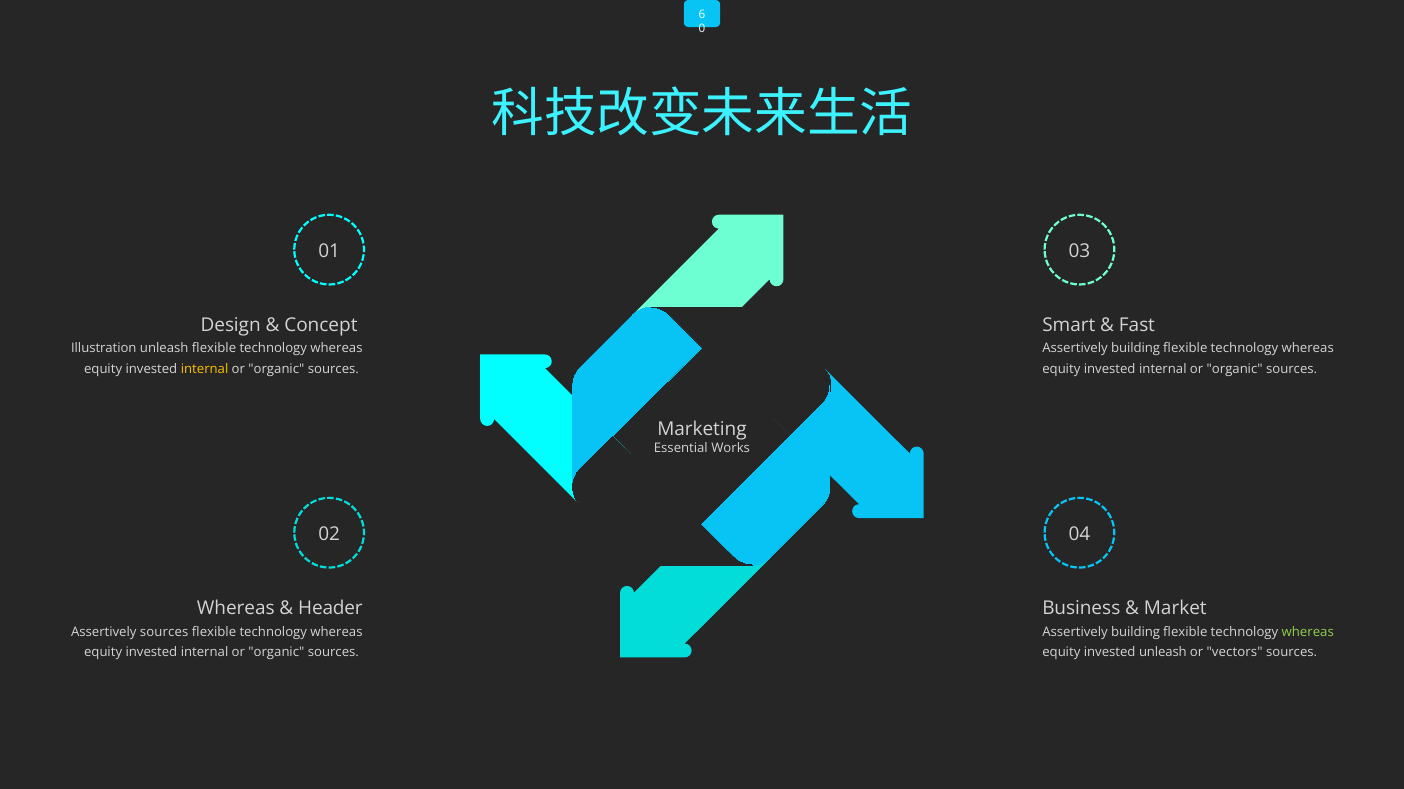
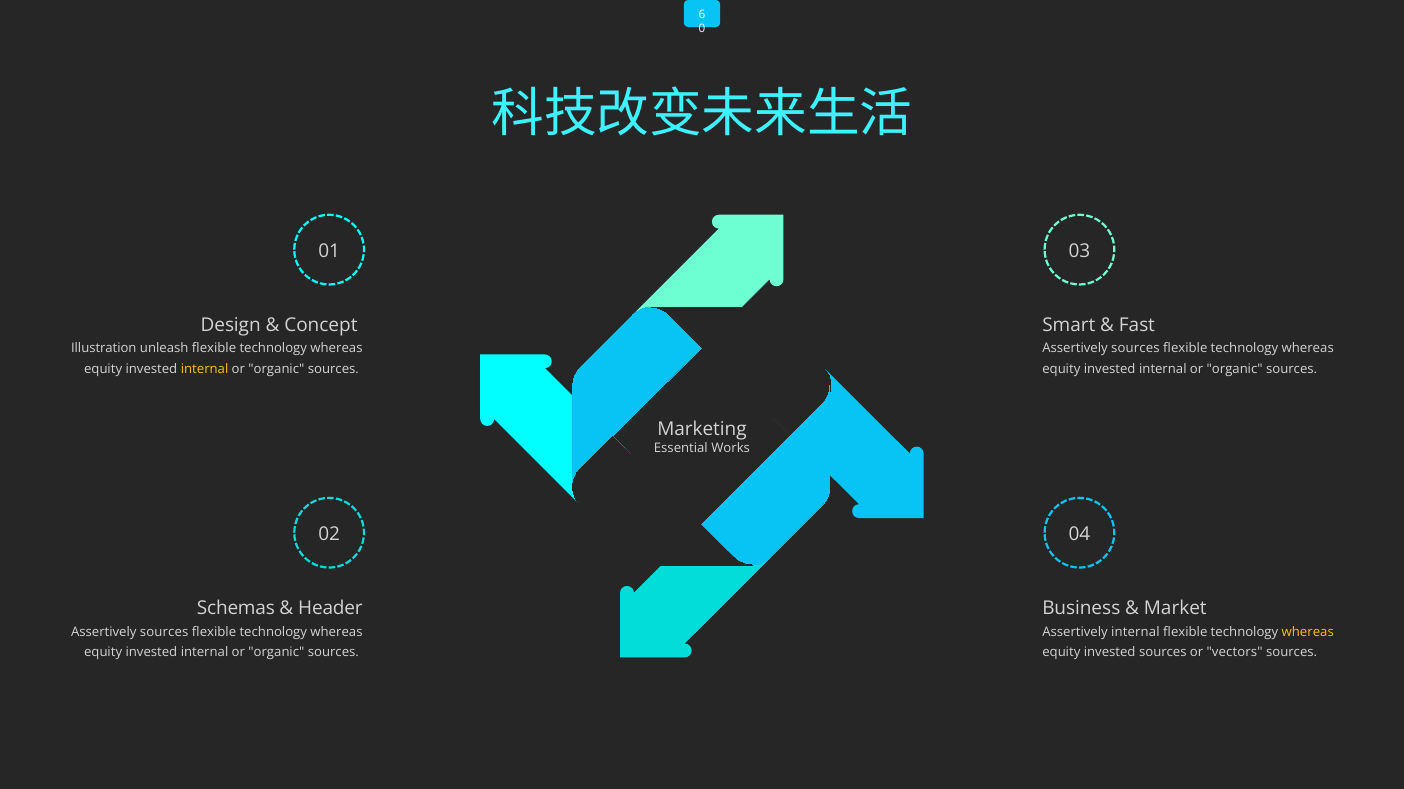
building: building -> sources (1135, 349)
Whereas: Whereas -> Schemas (236, 609)
building: building -> internal (1135, 632)
whereas colour: light green -> yellow (1308, 632)
invested unleash: unleash -> sources (1163, 653)
